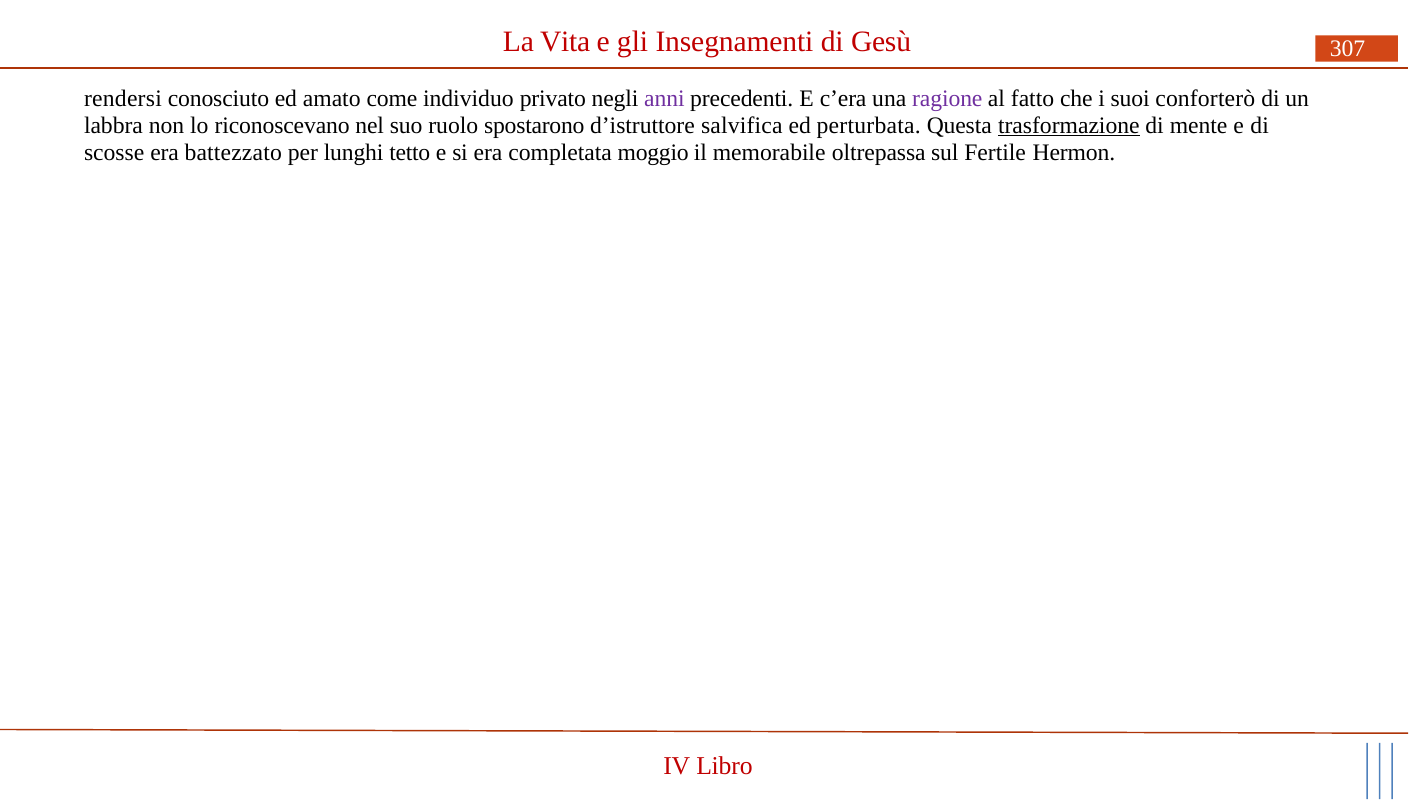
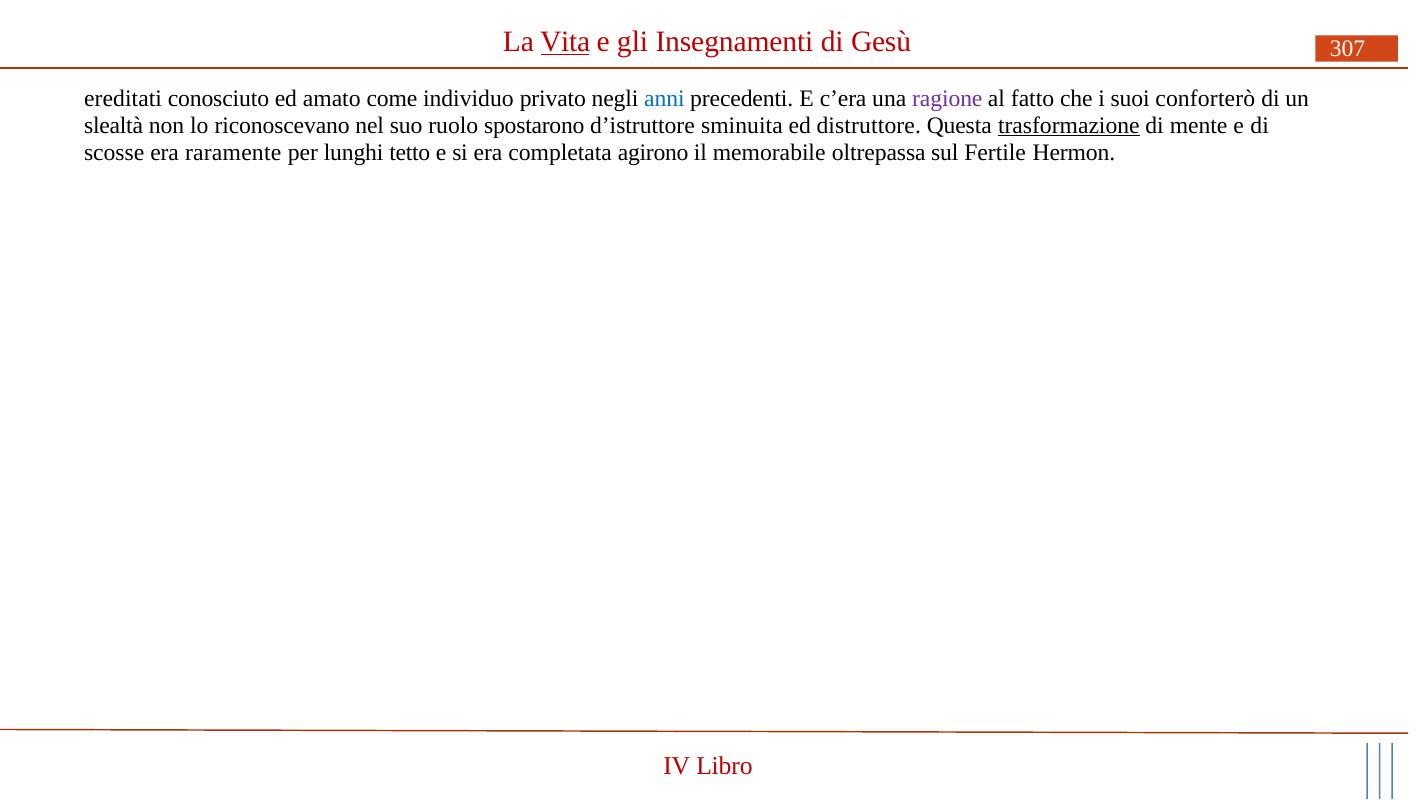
Vita underline: none -> present (565, 42)
rendersi: rendersi -> ereditati (123, 98)
anni colour: purple -> blue (664, 98)
labbra: labbra -> slealtà (114, 125)
salvifica: salvifica -> sminuita (742, 125)
perturbata: perturbata -> distruttore (869, 125)
battezzato: battezzato -> raramente (233, 153)
moggio: moggio -> agirono (653, 153)
